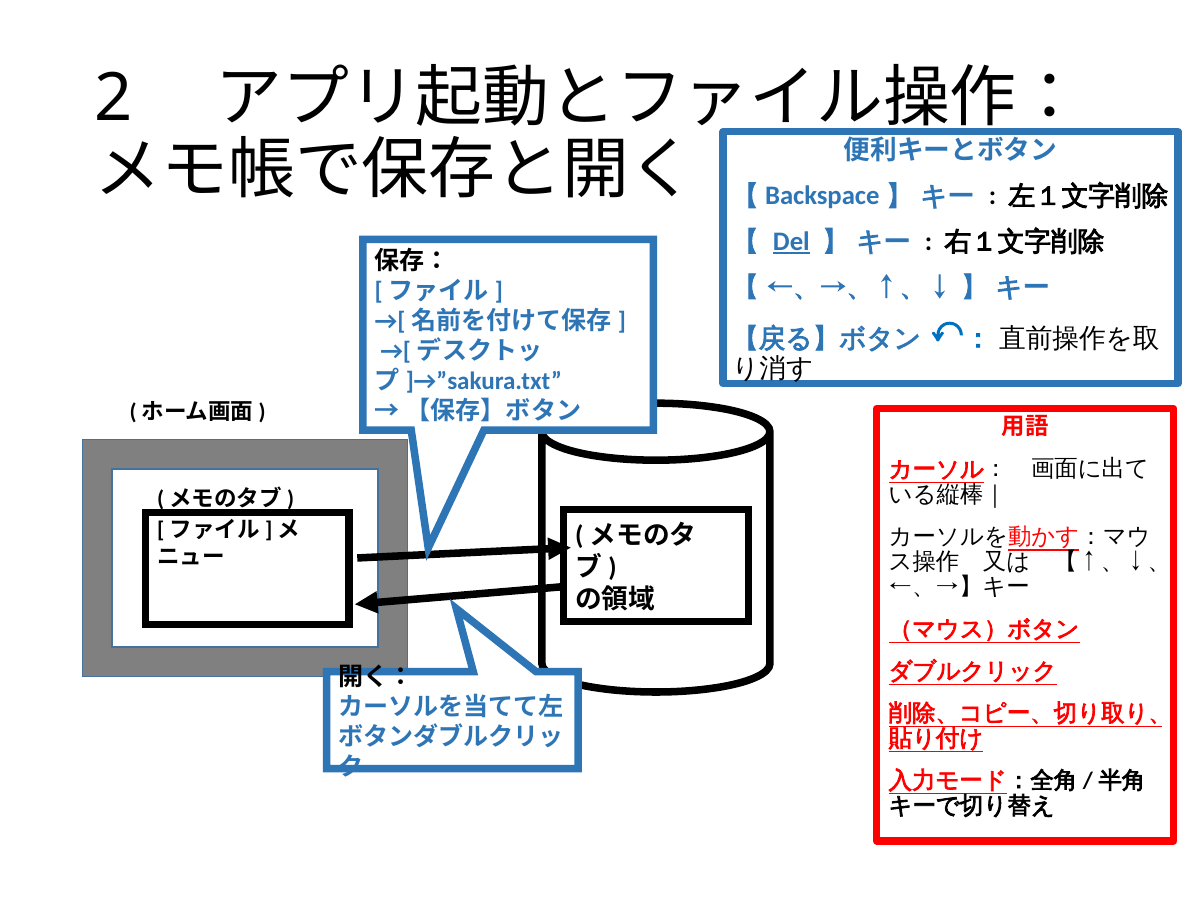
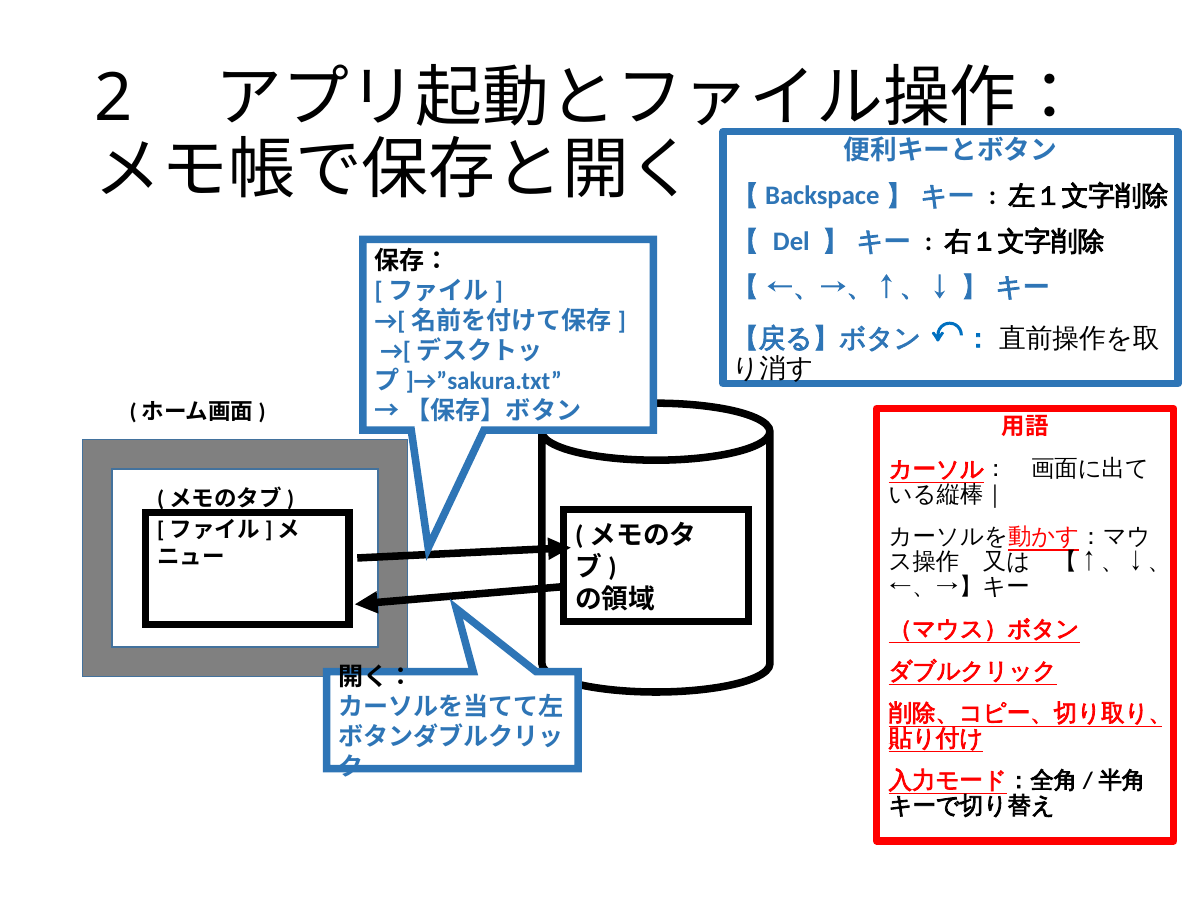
Del underline: present -> none (791, 242)
